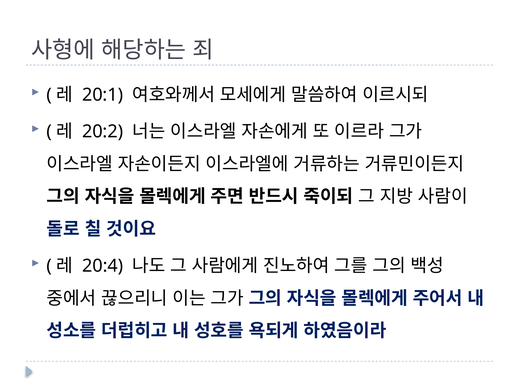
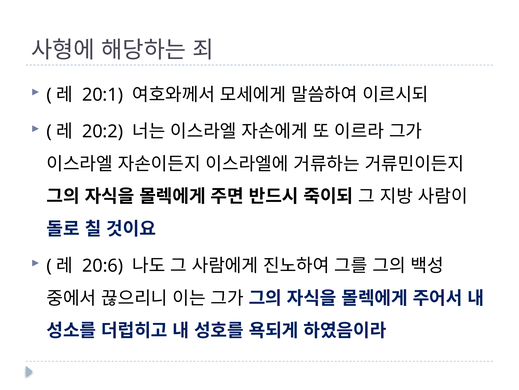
20:4: 20:4 -> 20:6 (103, 265)
